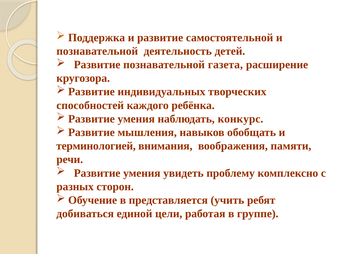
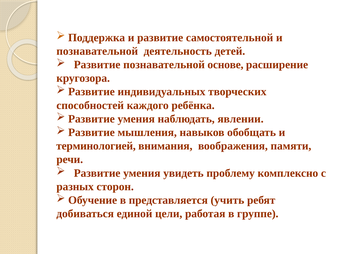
газета: газета -> основе (225, 65)
конкурс: конкурс -> явлении (241, 119)
